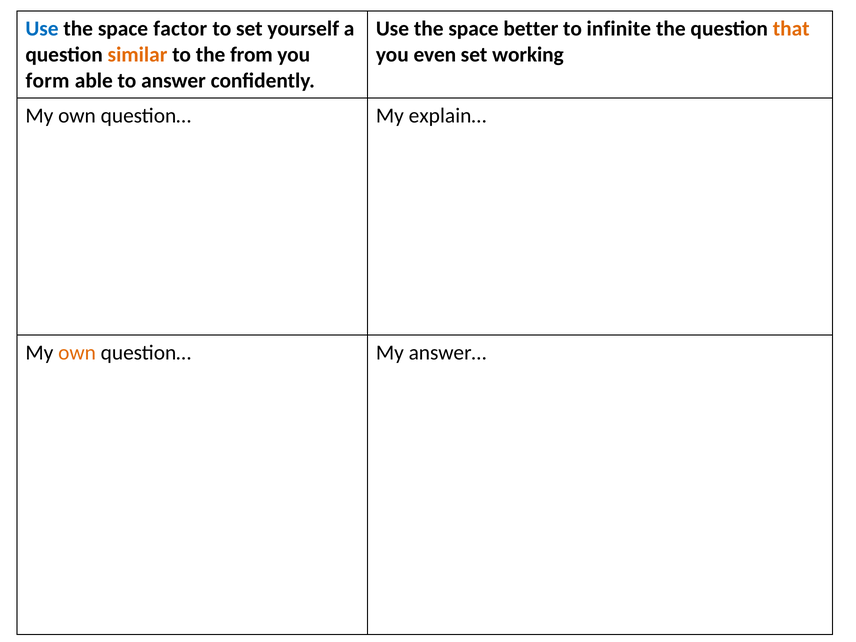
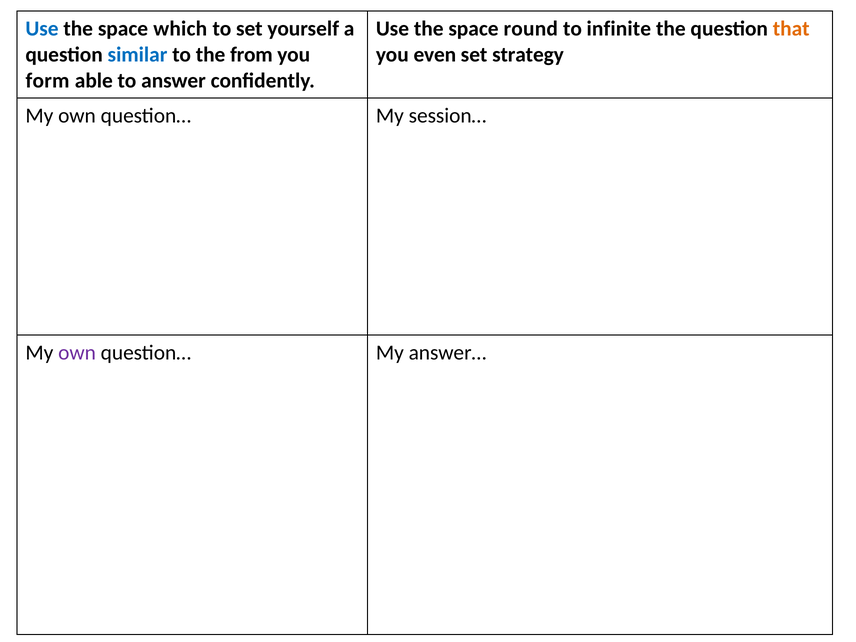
factor: factor -> which (180, 29)
better: better -> round (531, 29)
similar colour: orange -> blue (137, 55)
working: working -> strategy (528, 55)
explain…: explain… -> session… (448, 115)
own colour: orange -> purple (77, 353)
